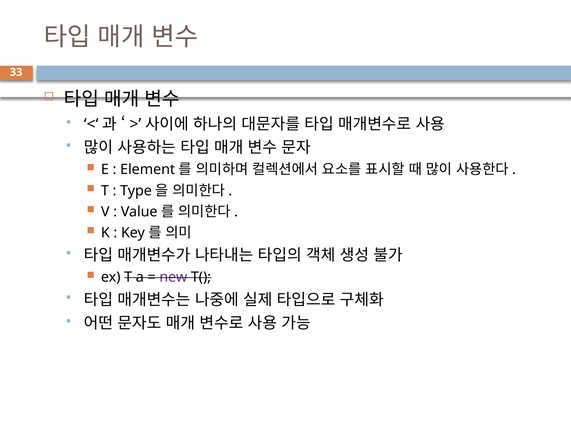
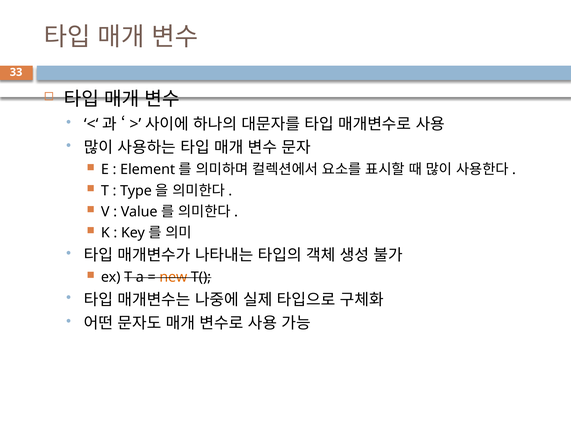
new colour: purple -> orange (173, 277)
